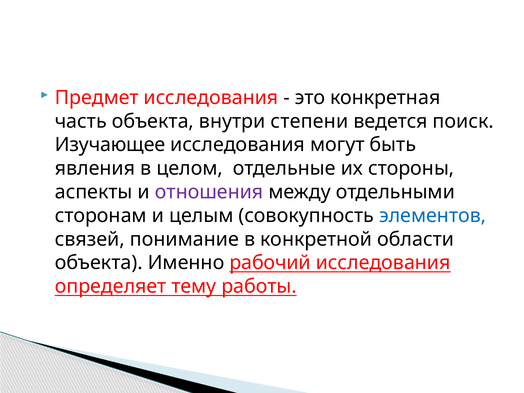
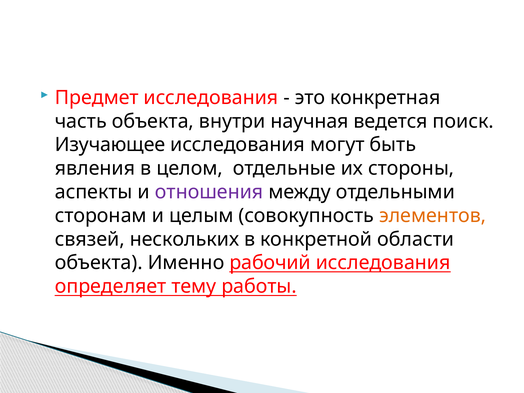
степени: степени -> научная (310, 121)
элементов colour: blue -> orange (433, 216)
понимание: понимание -> нескольких (184, 239)
